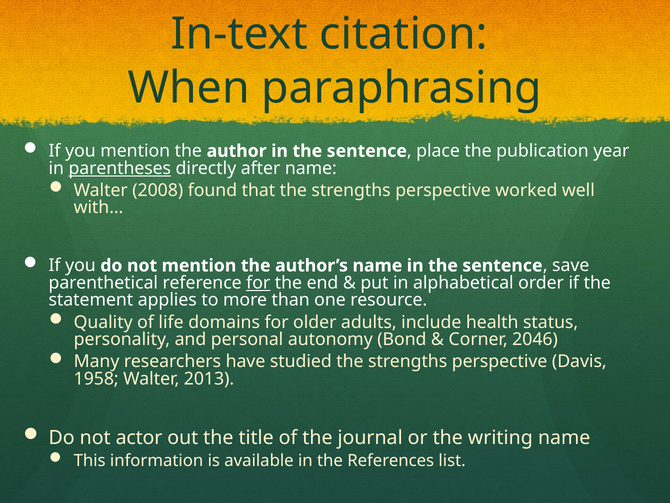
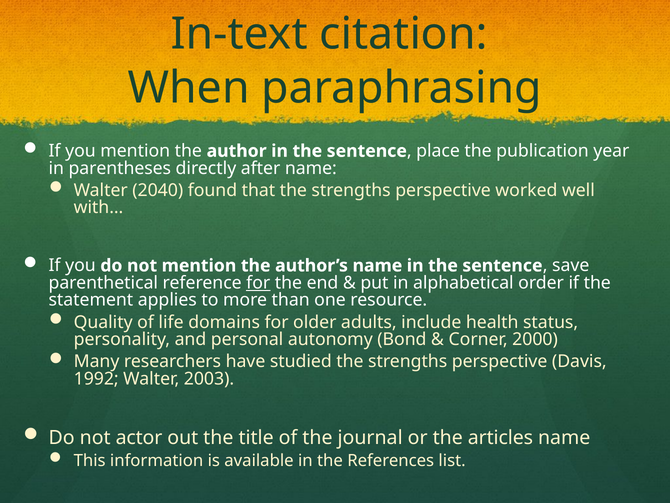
parentheses underline: present -> none (120, 168)
2008: 2008 -> 2040 (158, 190)
2046: 2046 -> 2000 (535, 339)
1958: 1958 -> 1992 (96, 378)
2013: 2013 -> 2003 (209, 378)
writing: writing -> articles (500, 437)
